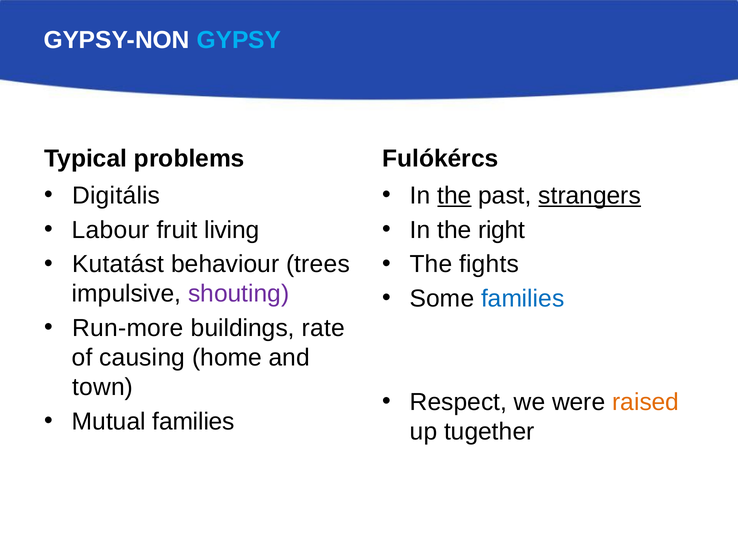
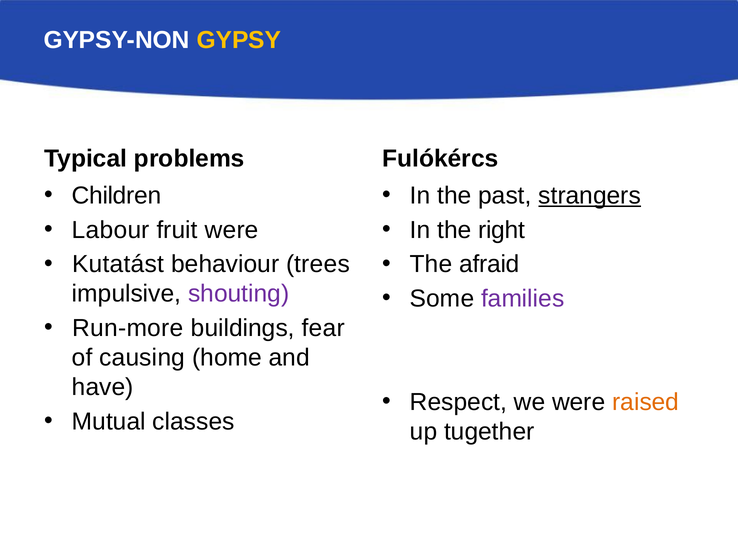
GYPSY colour: light blue -> yellow (239, 40)
Digitális: Digitális -> Children (117, 196)
the underline: present -> none (454, 196)
fruit living: living -> were (232, 230)
fights: fights -> afraid (489, 265)
families colour: blue -> purple (523, 299)
rate: rate -> fear (323, 329)
town: town -> have (103, 388)
Mutual families: families -> classes (193, 422)
